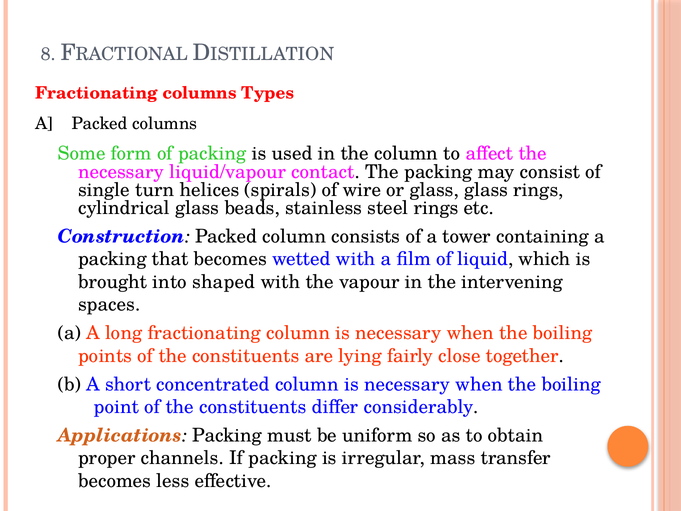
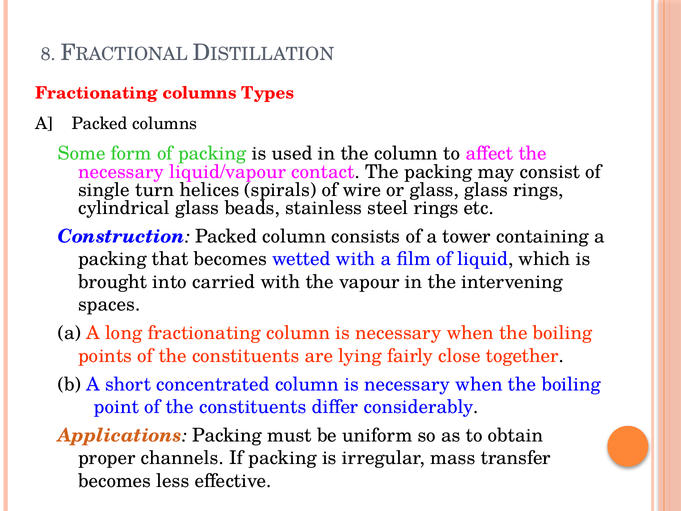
shaped: shaped -> carried (224, 282)
